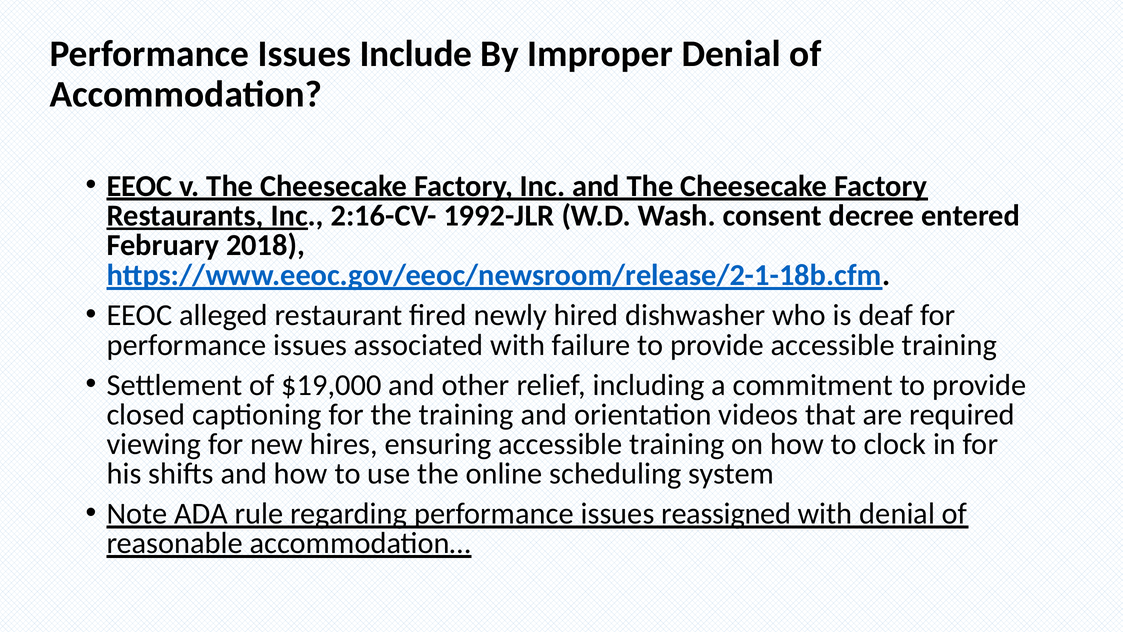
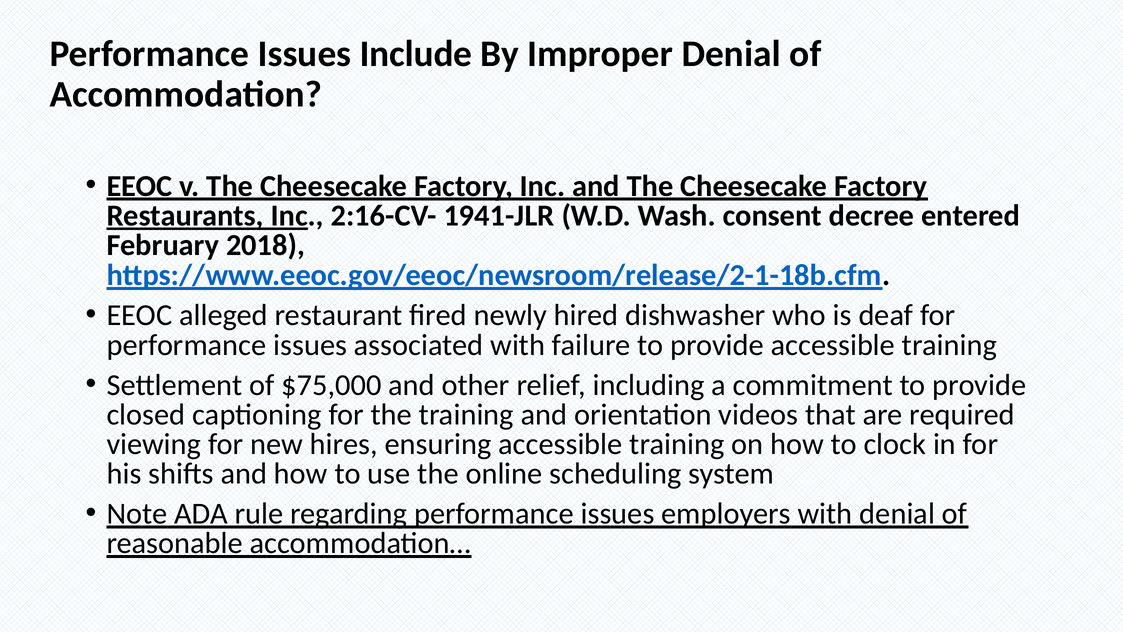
1992-JLR: 1992-JLR -> 1941-JLR (499, 216)
$19,000: $19,000 -> $75,000 (331, 385)
reassigned: reassigned -> employers (726, 514)
